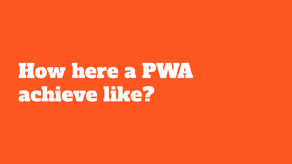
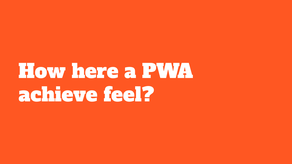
like: like -> feel (129, 95)
